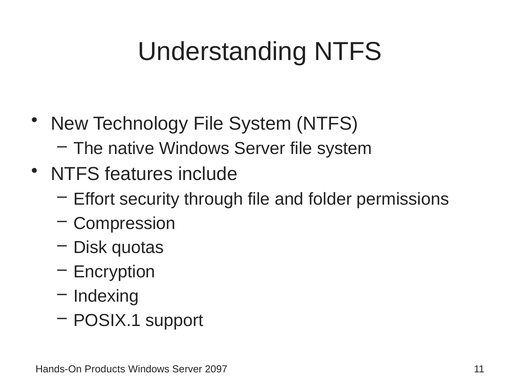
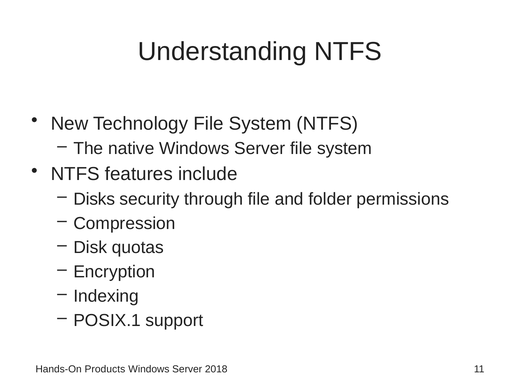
Effort: Effort -> Disks (94, 199)
2097: 2097 -> 2018 (216, 369)
